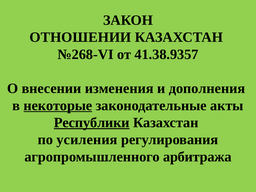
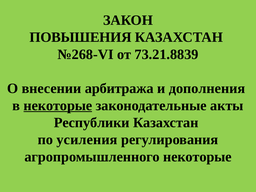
ОТНОШЕНИИ: ОТНОШЕНИИ -> ПОВЫШЕНИЯ (80, 37)
41.38.9357: 41.38.9357 -> 73.21.8839 (167, 54)
изменения: изменения -> арбитража (119, 88)
Республики underline: present -> none (92, 123)
агропромышленного арбитража: арбитража -> некоторые (197, 157)
